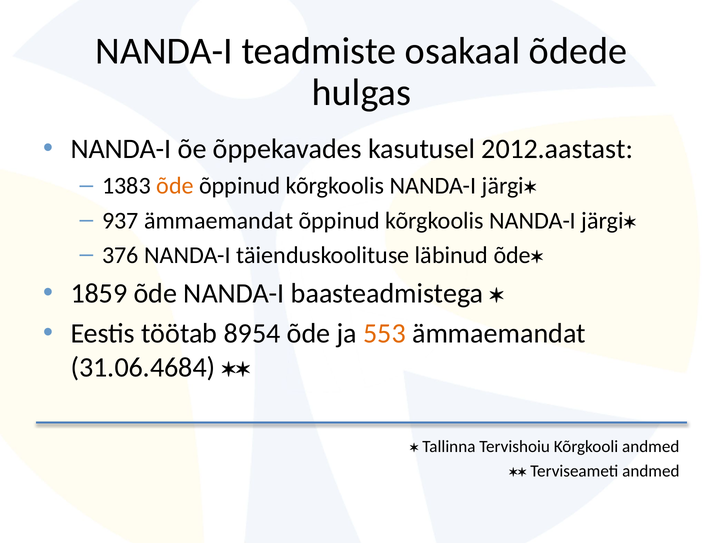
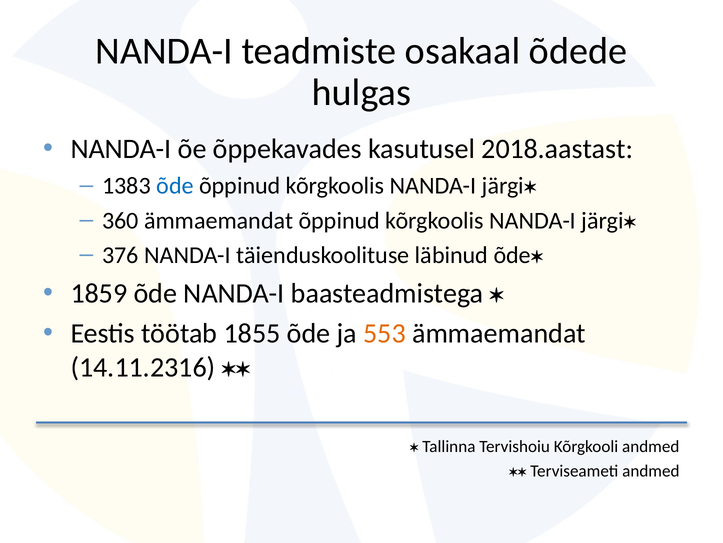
2012.aastast: 2012.aastast -> 2018.aastast (557, 149)
õde colour: orange -> blue (175, 186)
937: 937 -> 360 (120, 220)
8954: 8954 -> 1855 (252, 333)
31.06.4684: 31.06.4684 -> 14.11.2316 (143, 367)
